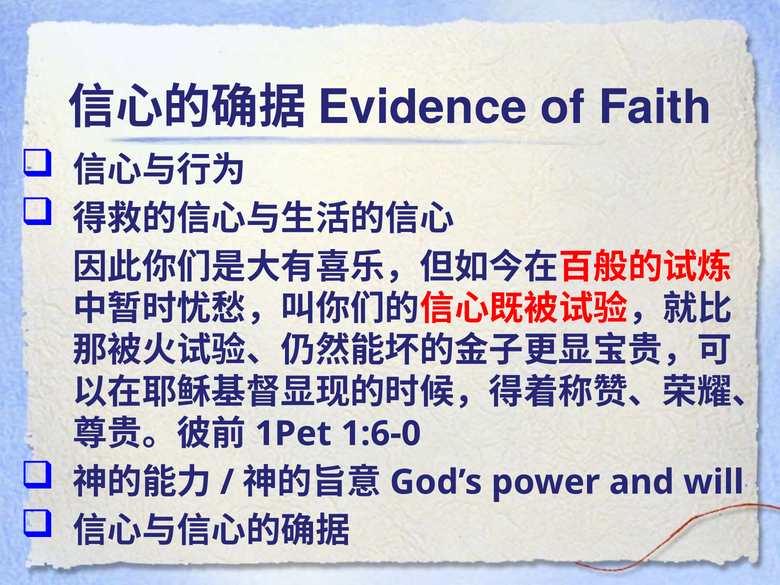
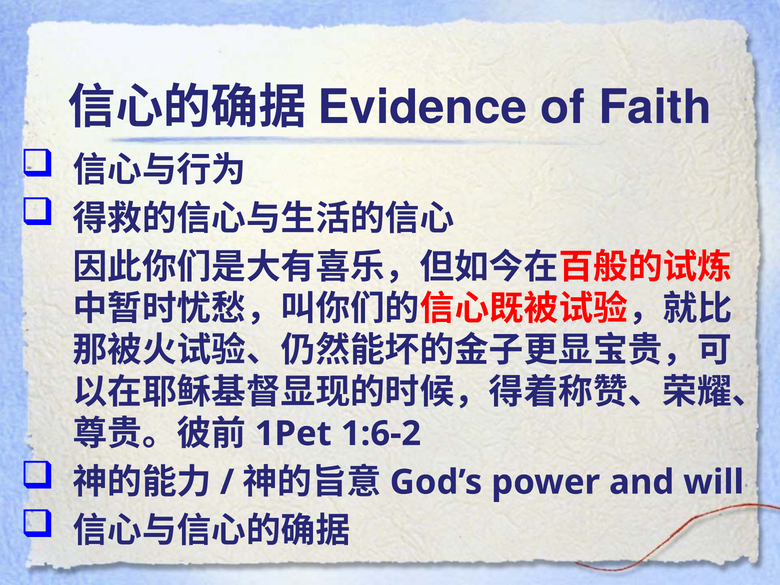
1:6-0: 1:6-0 -> 1:6-2 (381, 434)
